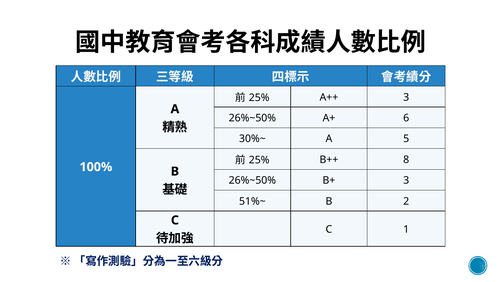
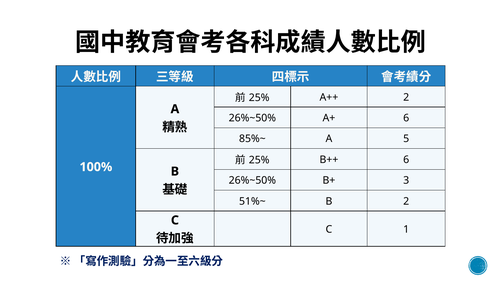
A++ 3: 3 -> 2 (406, 97)
30%~: 30%~ -> 85%~ (252, 139)
B++ 8: 8 -> 6 (406, 160)
